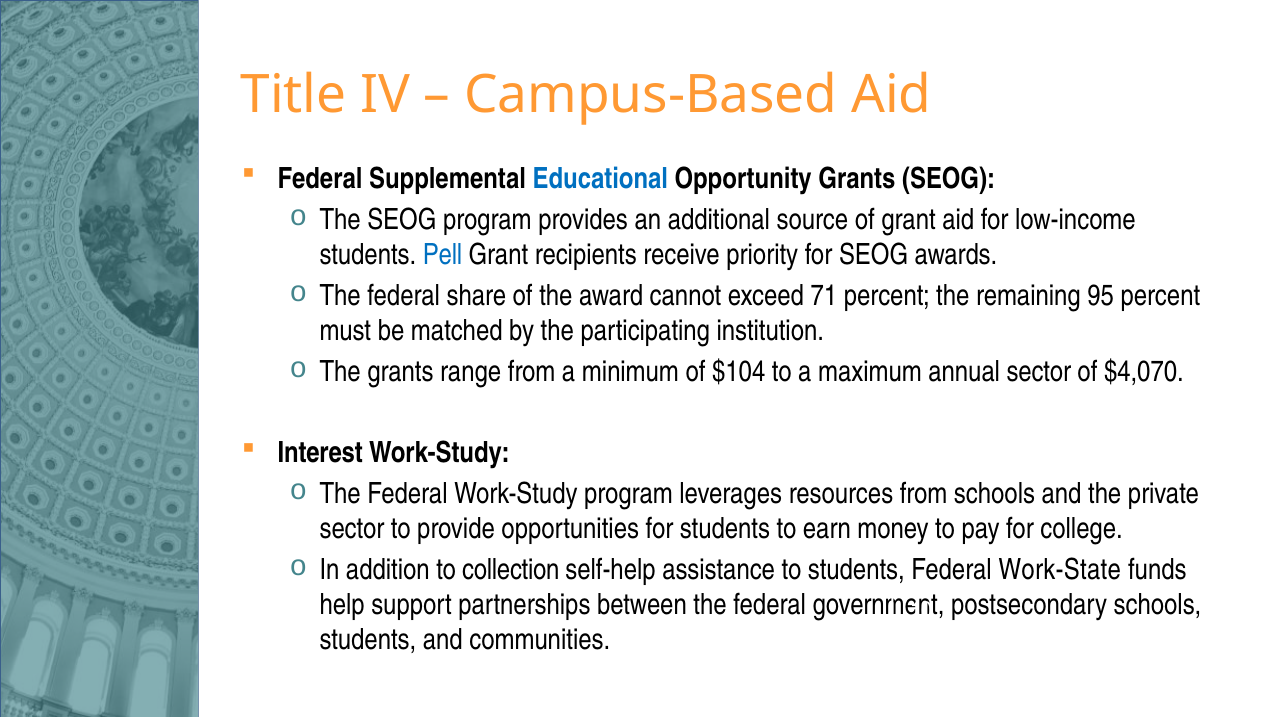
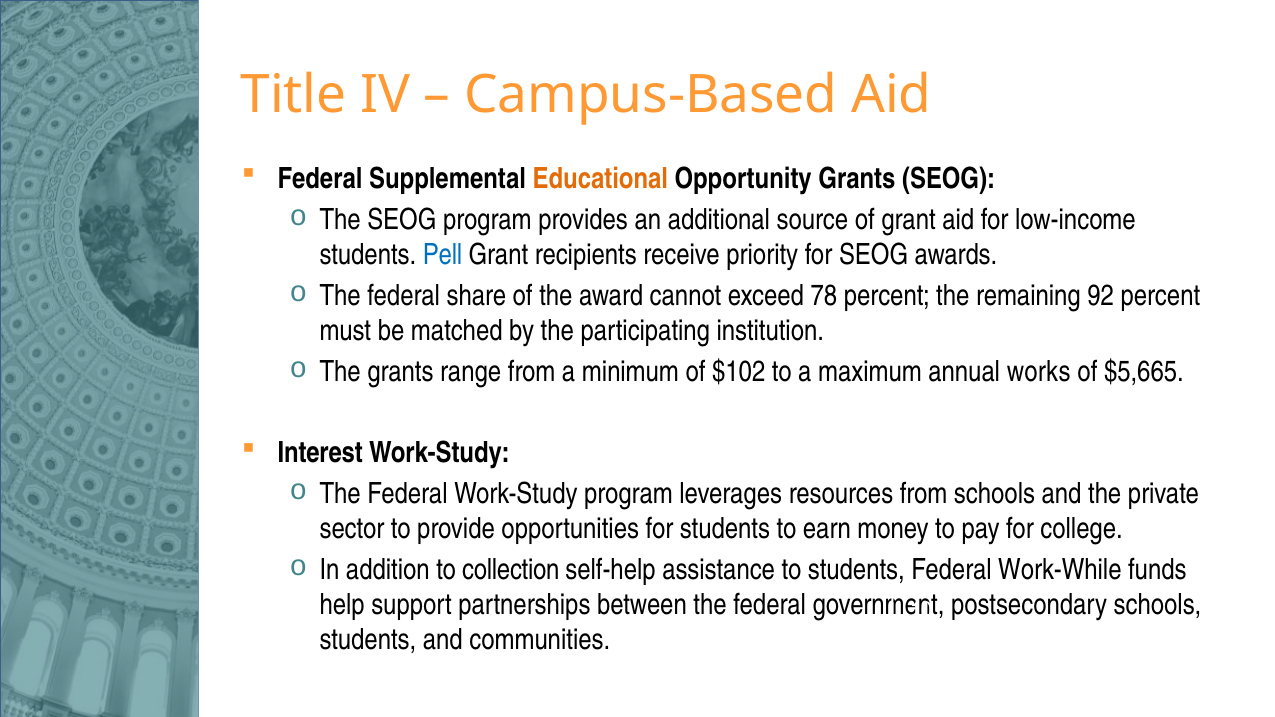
Educational colour: blue -> orange (600, 179)
71: 71 -> 78 (824, 296)
95: 95 -> 92 (1101, 296)
$104: $104 -> $102 (739, 372)
annual sector: sector -> works (1039, 372)
$4,070: $4,070 -> $5,665 (1144, 372)
Work-State: Work-State -> Work-While (1060, 570)
